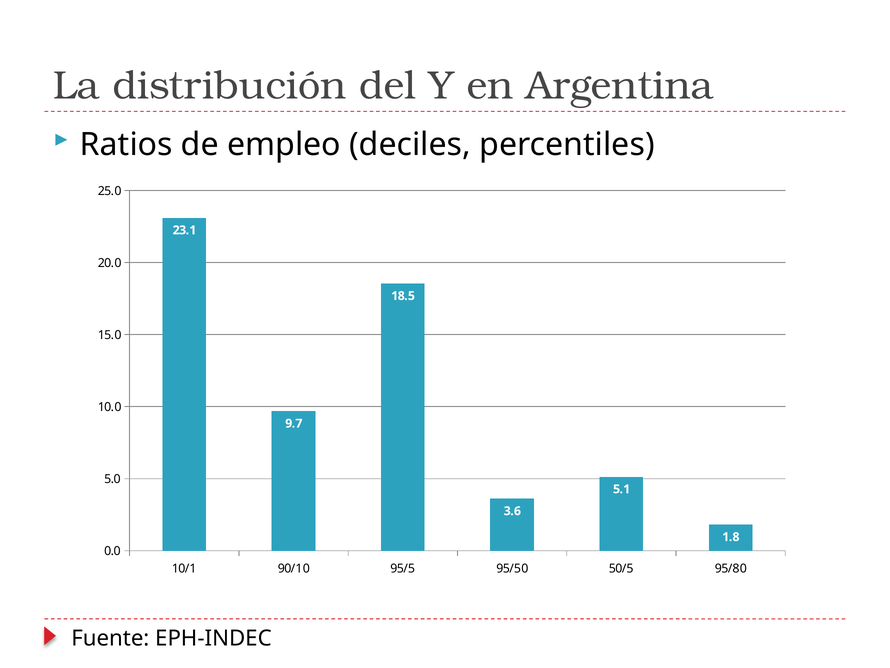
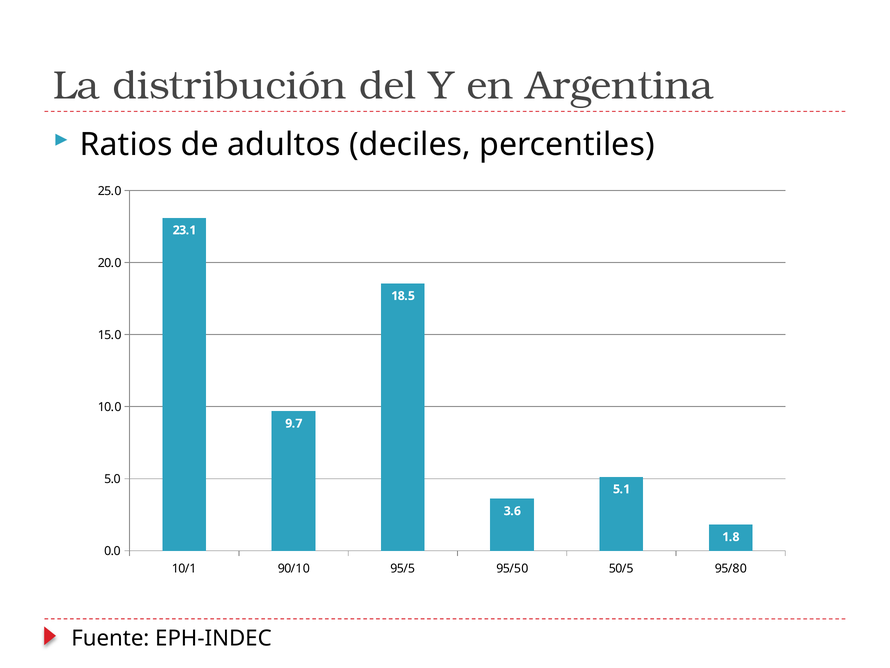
empleo: empleo -> adultos (284, 145)
